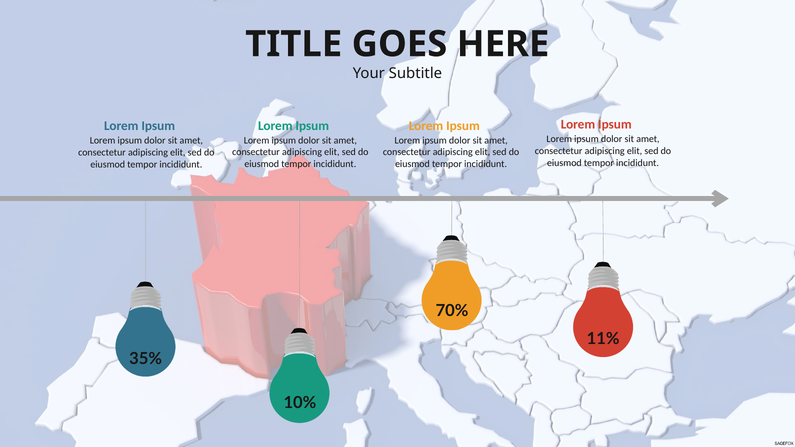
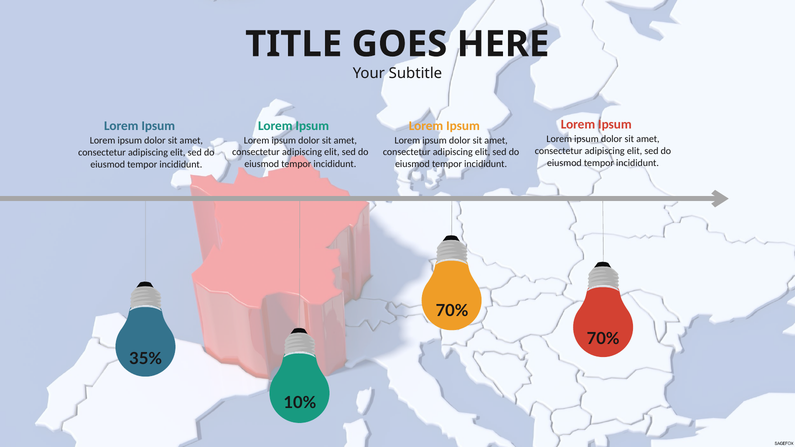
11%: 11% -> 70% (603, 339)
